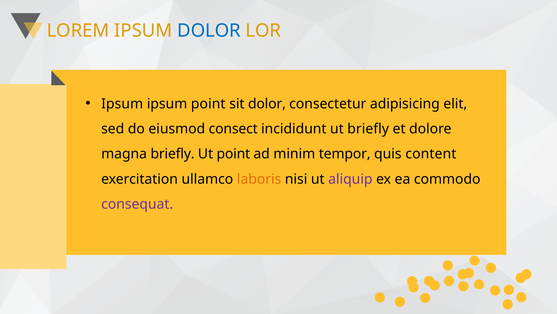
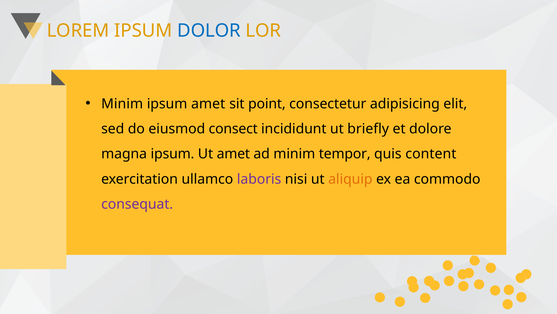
Ipsum: Ipsum -> Minim (122, 104)
ipsum point: point -> amet (208, 104)
sit dolor: dolor -> point (267, 104)
magna briefly: briefly -> ipsum (173, 154)
Ut point: point -> amet (233, 154)
laboris colour: orange -> purple (259, 179)
aliquip colour: purple -> orange (350, 179)
